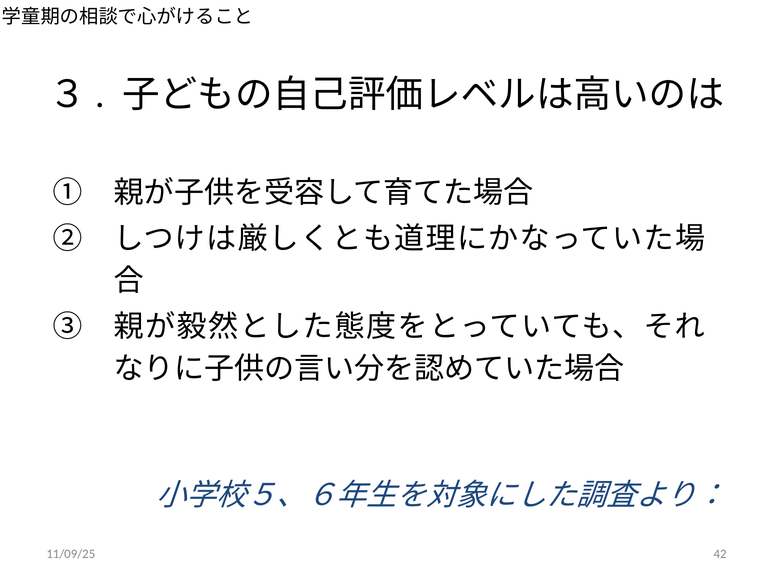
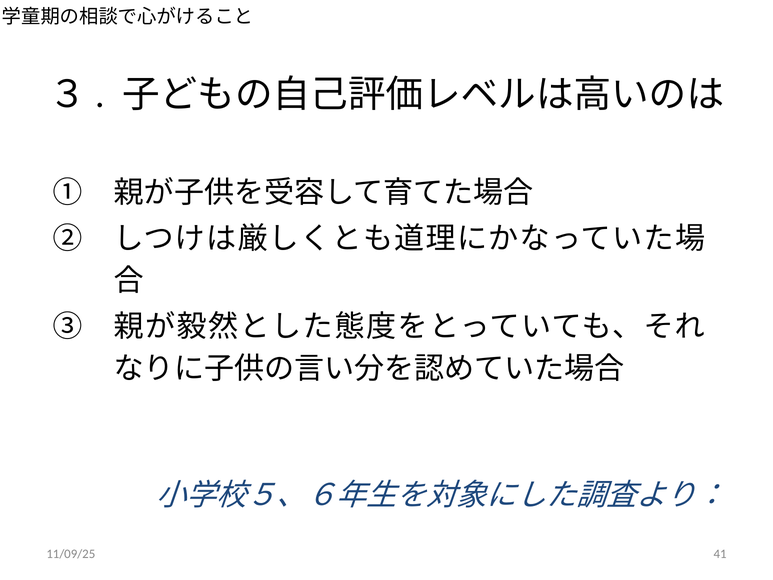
42: 42 -> 41 (720, 554)
